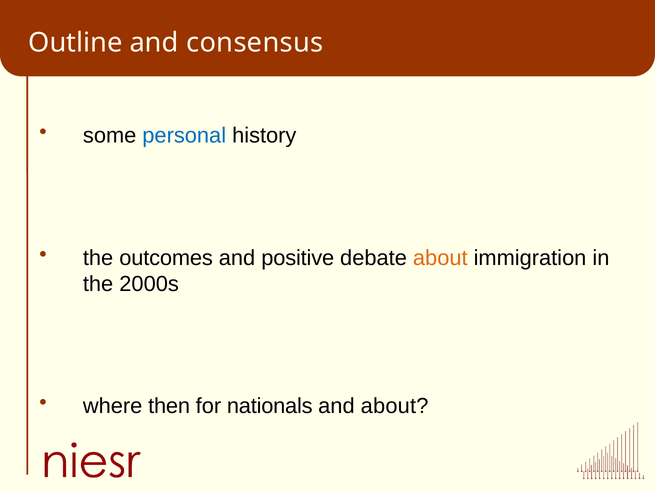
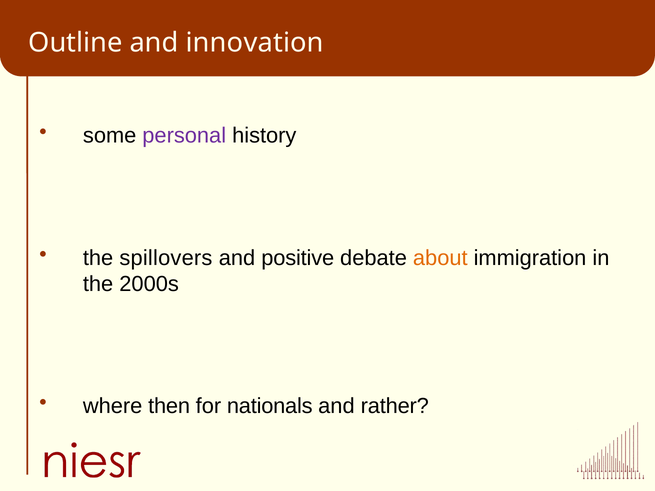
consensus: consensus -> innovation (255, 43)
personal colour: blue -> purple (184, 136)
outcomes: outcomes -> spillovers (166, 258)
and about: about -> rather (395, 406)
